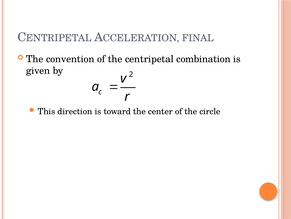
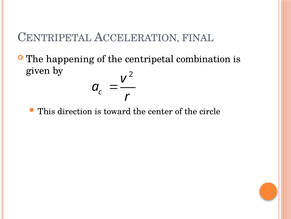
convention: convention -> happening (70, 59)
